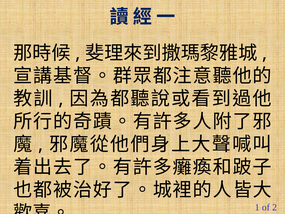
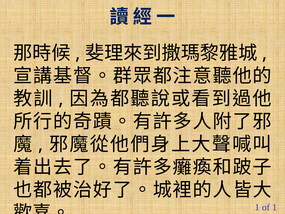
of 2: 2 -> 1 (275, 207)
